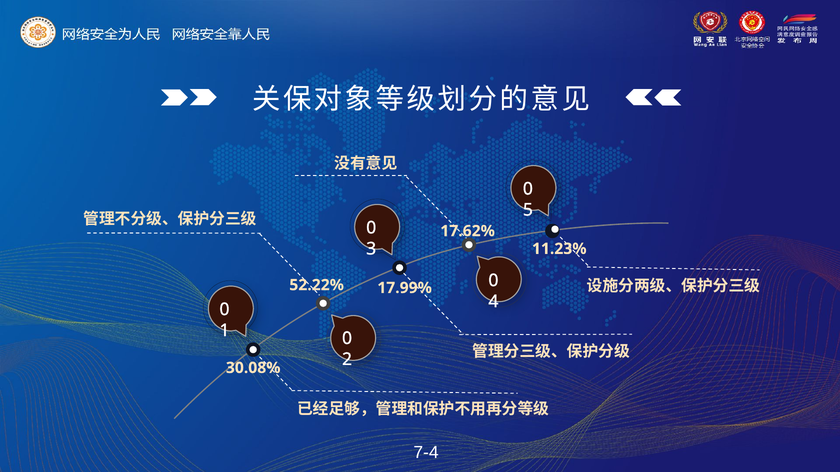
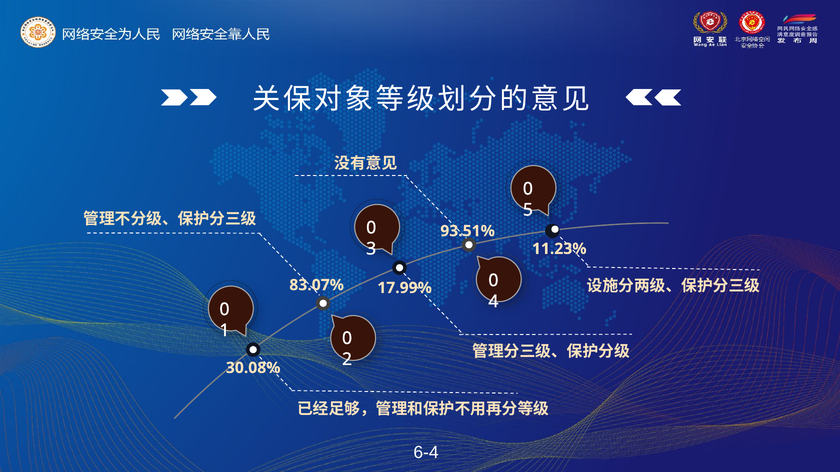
17.62%: 17.62% -> 93.51% (468, 231)
52.22%: 52.22% -> 83.07% (317, 285)
7-4: 7-4 -> 6-4 (426, 453)
